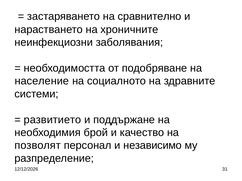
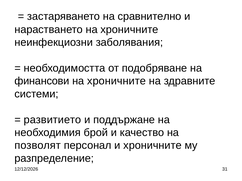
население: население -> финансови (42, 81)
социалното: социалното -> хроничните (116, 81)
и независимо: независимо -> хроничните (152, 146)
